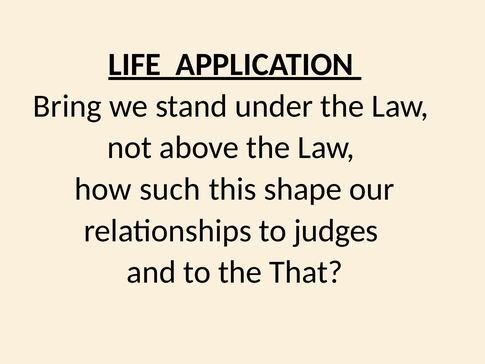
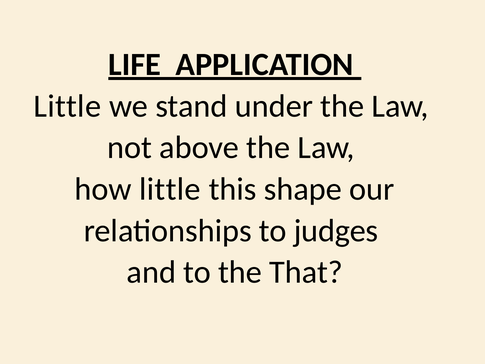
Bring: Bring -> Little (67, 106)
how such: such -> little (170, 189)
